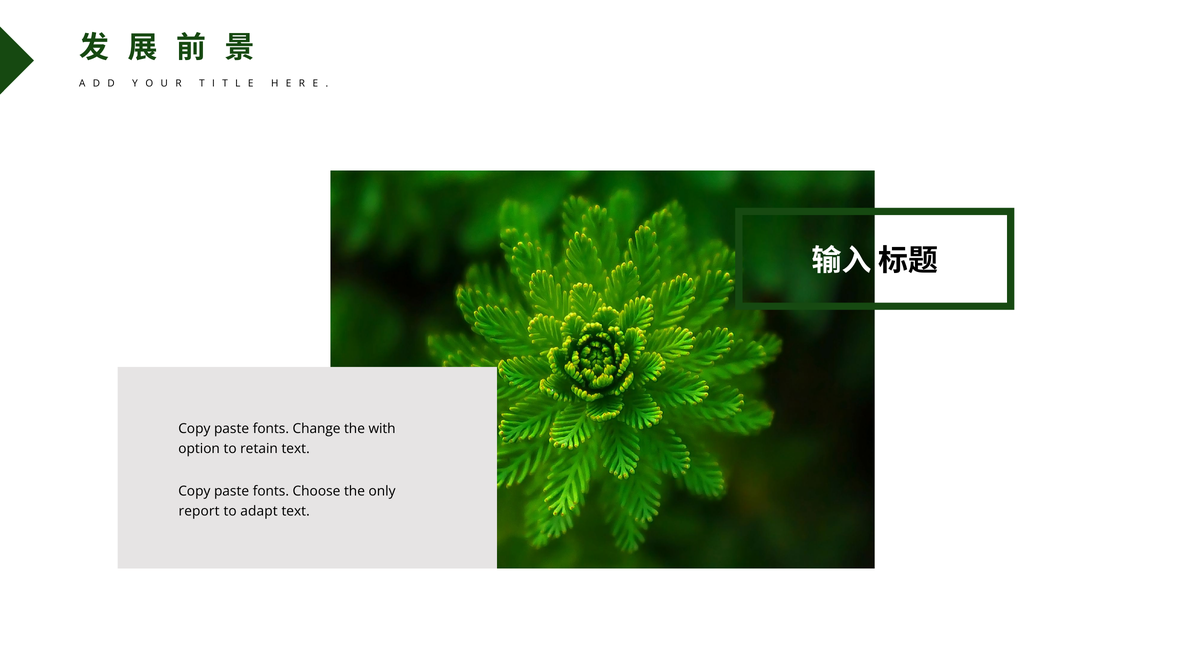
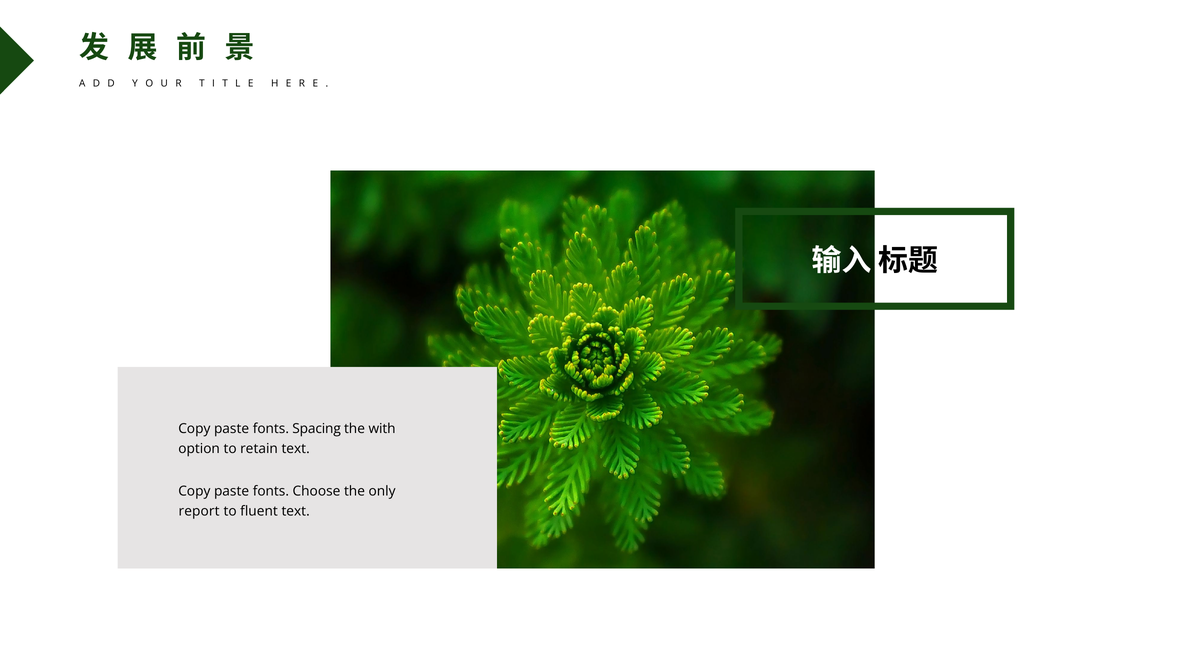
Change: Change -> Spacing (317, 429)
adapt: adapt -> fluent (259, 511)
